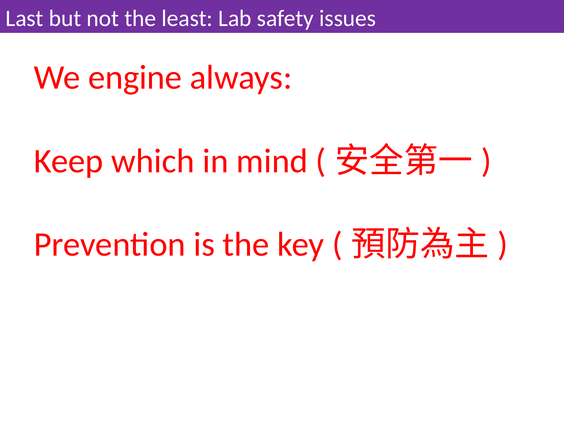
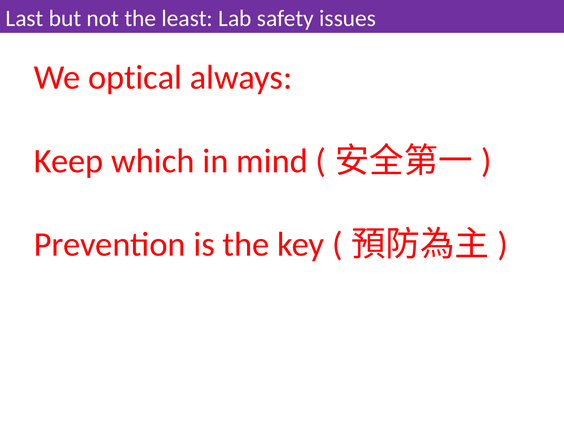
engine: engine -> optical (135, 78)
